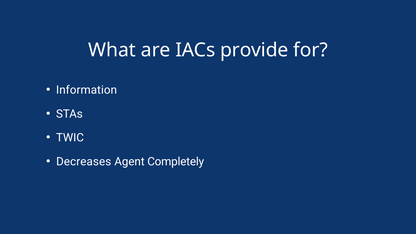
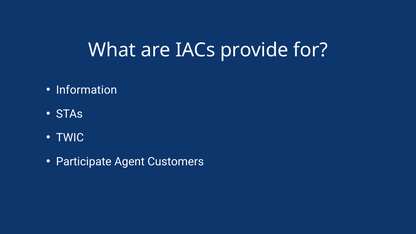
Decreases: Decreases -> Participate (84, 162)
Completely: Completely -> Customers (176, 162)
